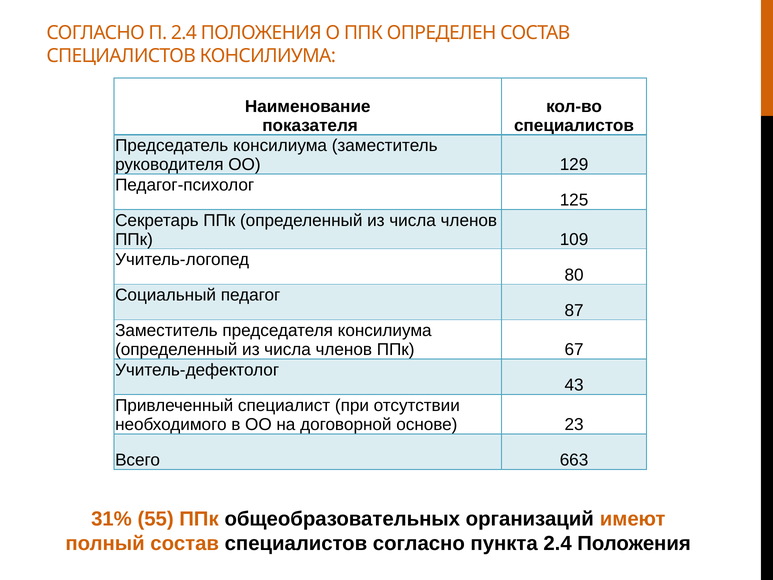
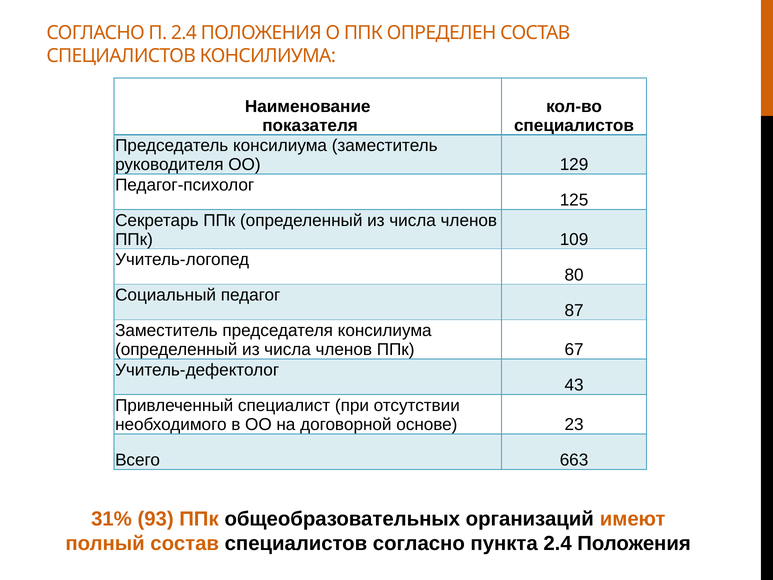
55: 55 -> 93 (156, 519)
